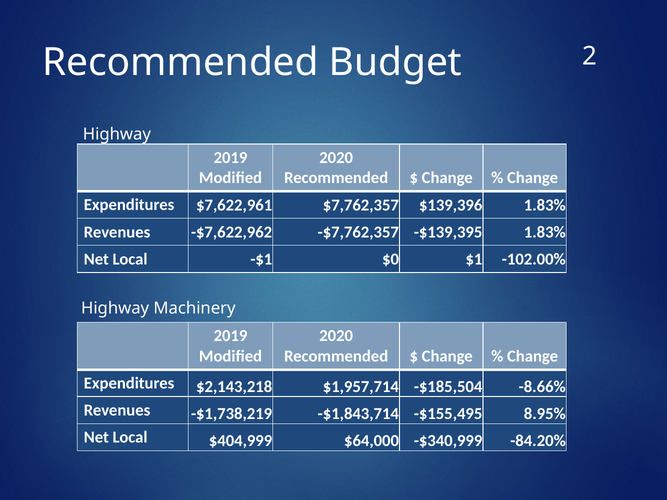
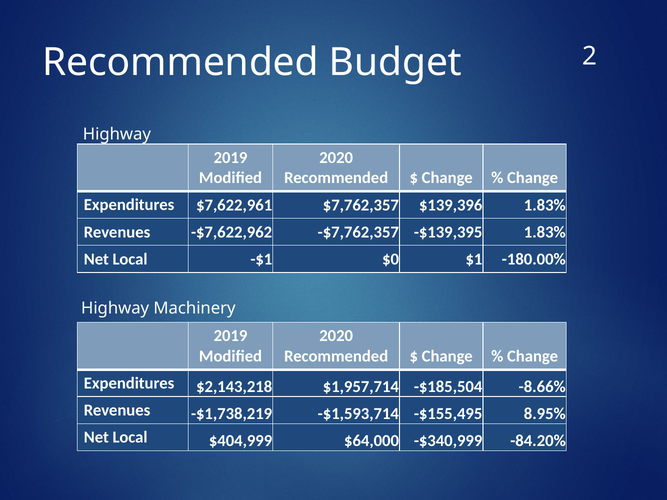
-102.00%: -102.00% -> -180.00% (534, 259)
-$1,843,714: -$1,843,714 -> -$1,593,714 (358, 414)
